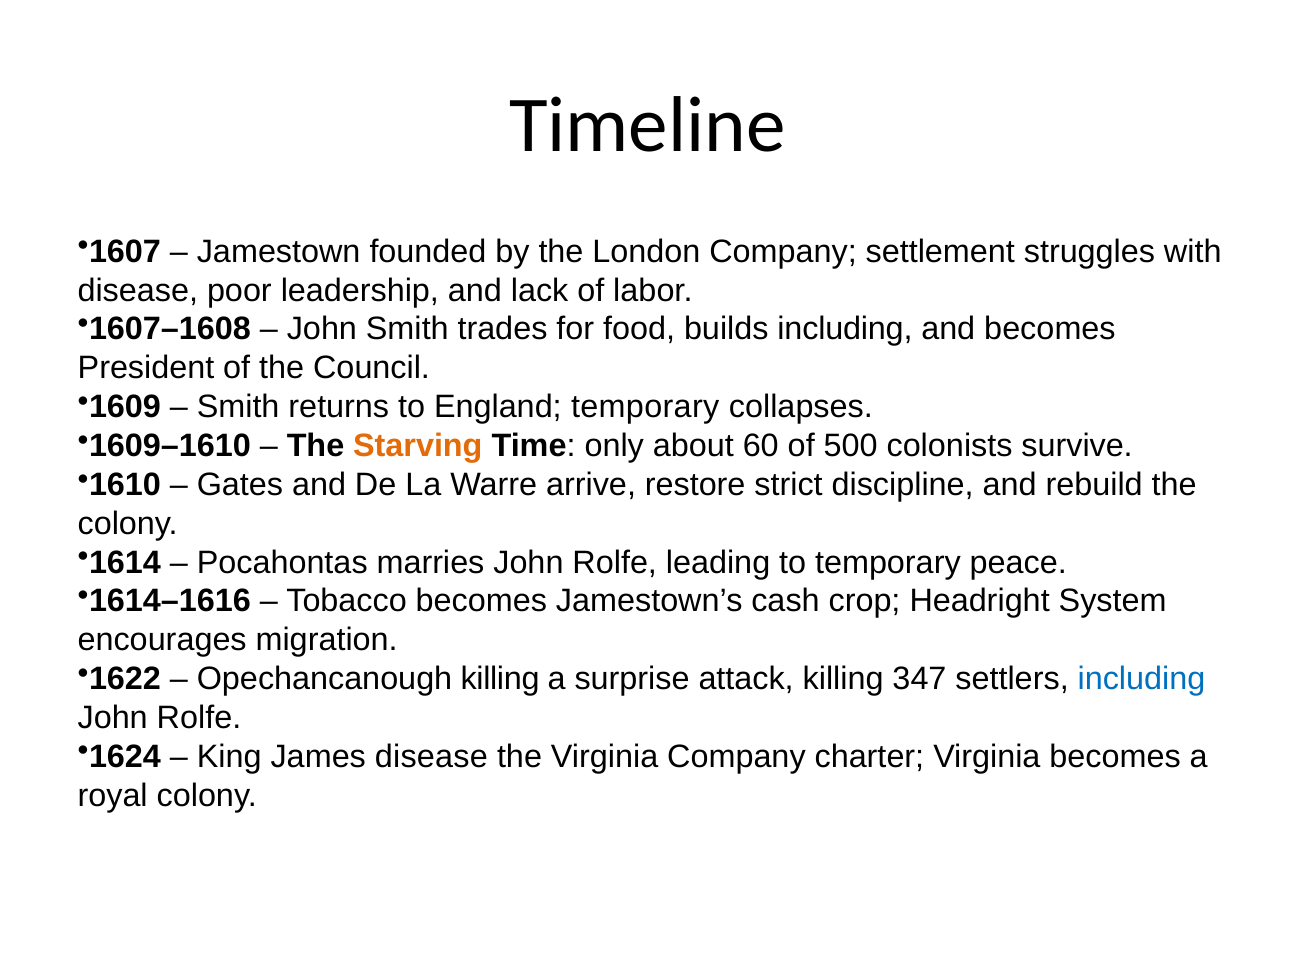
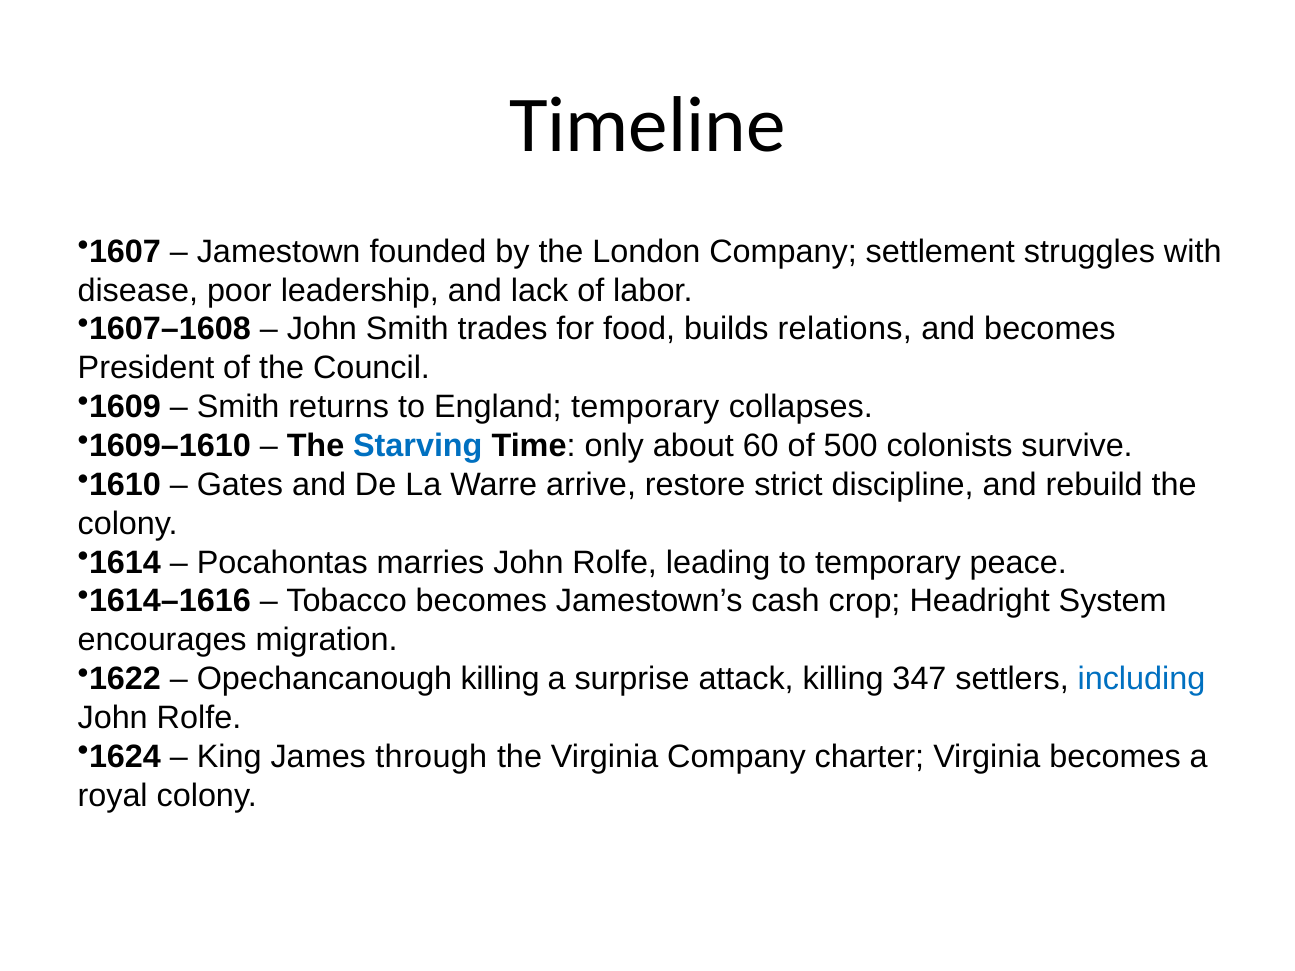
builds including: including -> relations (845, 329)
Starving colour: orange -> blue (418, 446)
James disease: disease -> through (431, 757)
